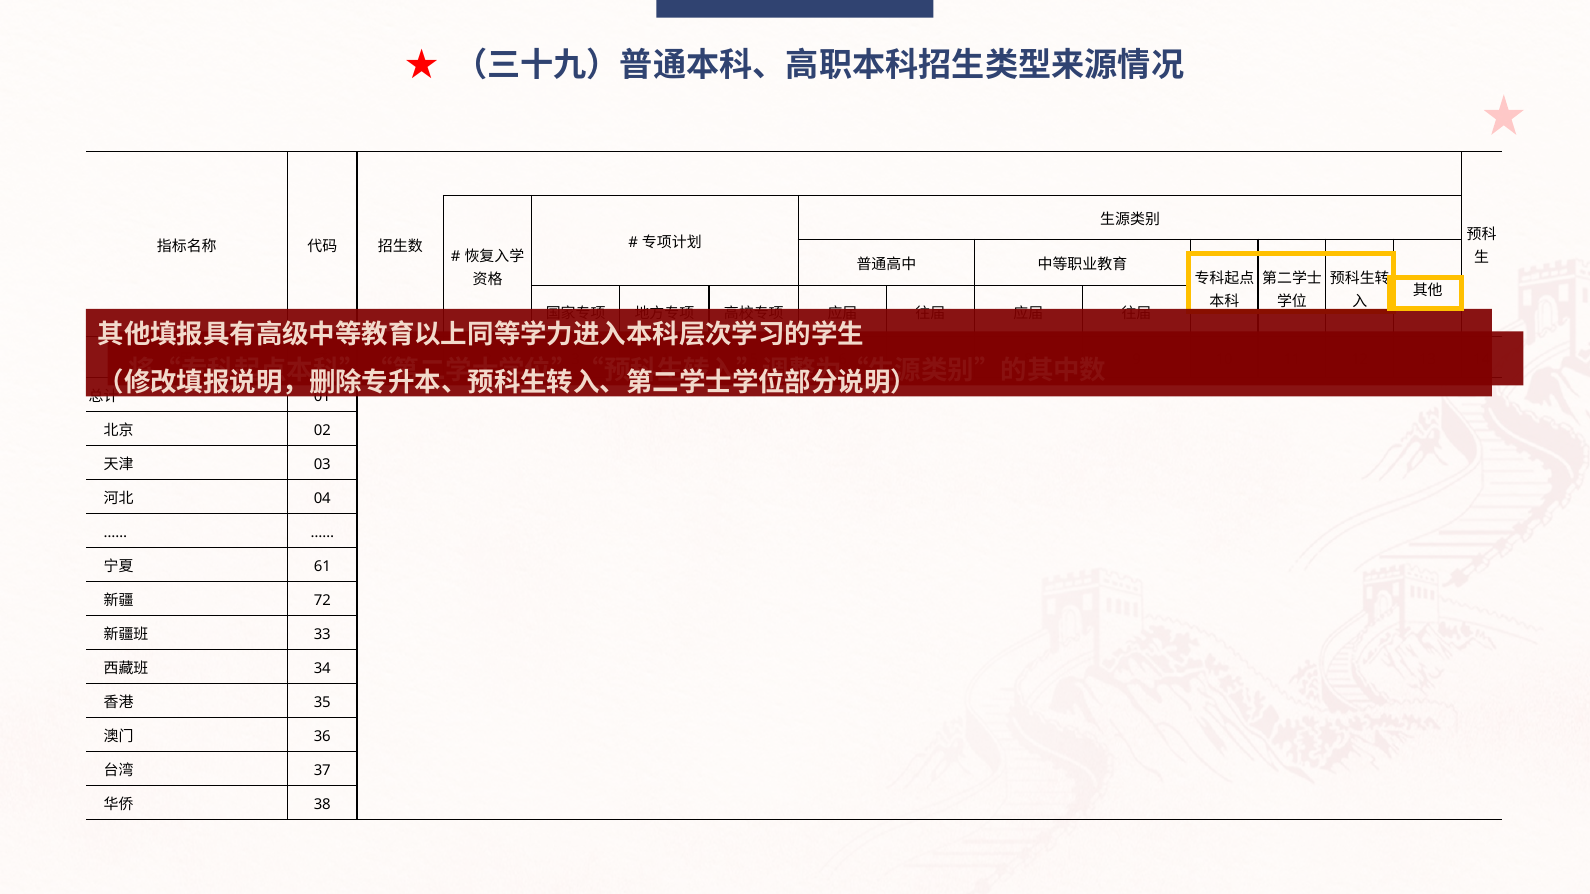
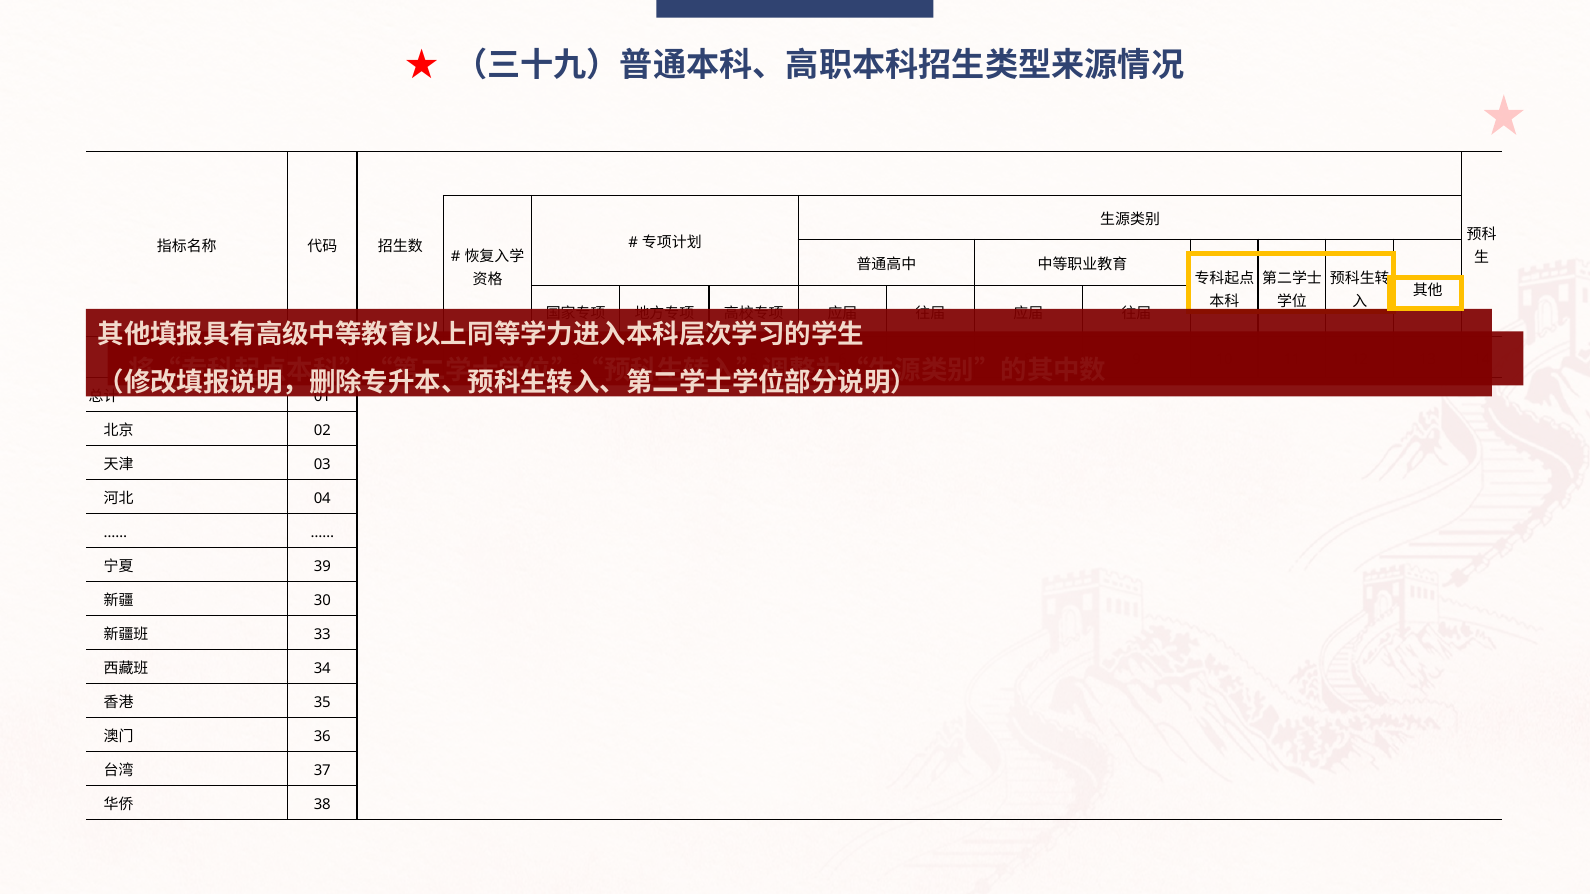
61: 61 -> 39 (322, 567)
72: 72 -> 30 (322, 601)
